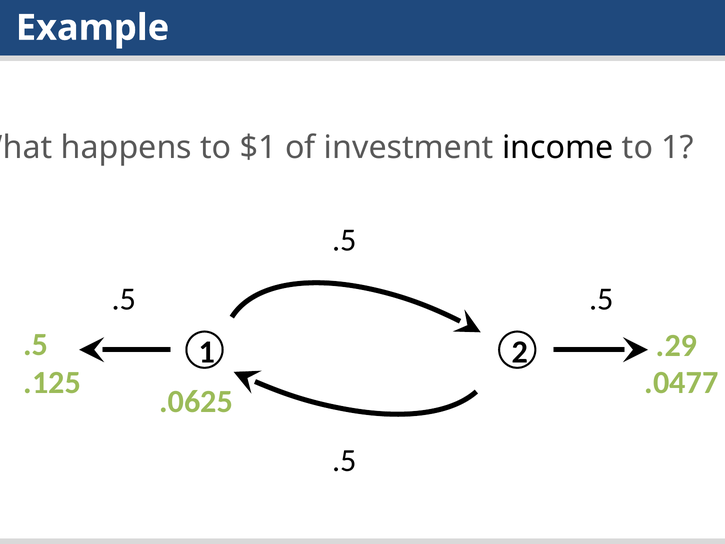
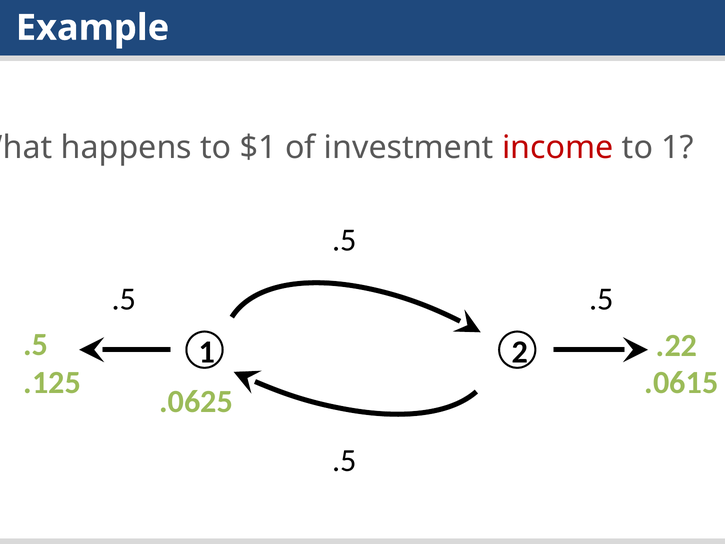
income colour: black -> red (558, 147)
.29: .29 -> .22 (677, 345)
.0477: .0477 -> .0615 (681, 382)
